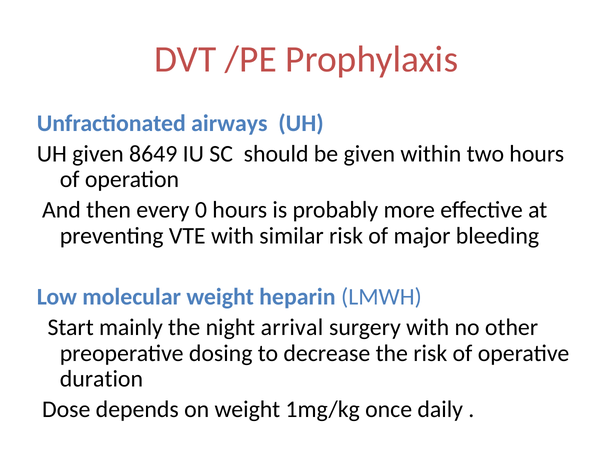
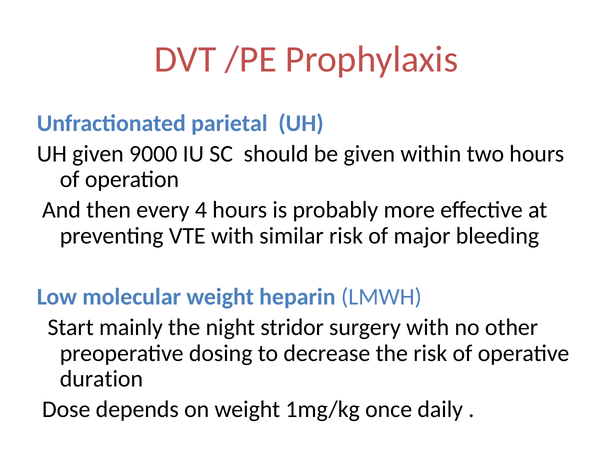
airways: airways -> parietal (229, 123)
8649: 8649 -> 9000 (153, 154)
0: 0 -> 4 (201, 210)
arrival: arrival -> stridor (292, 327)
